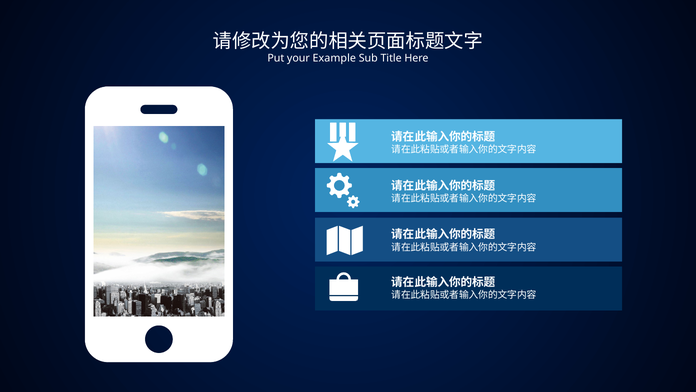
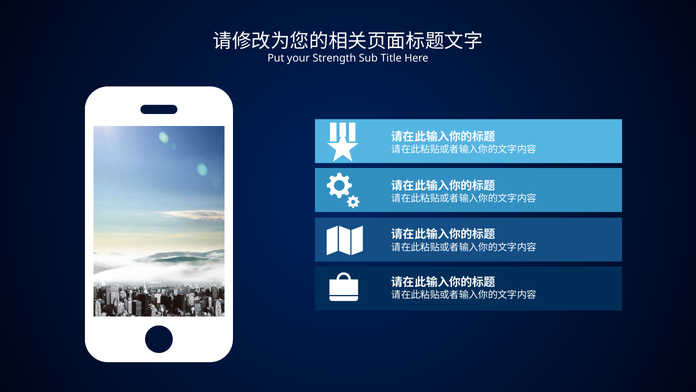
Example: Example -> Strength (334, 58)
